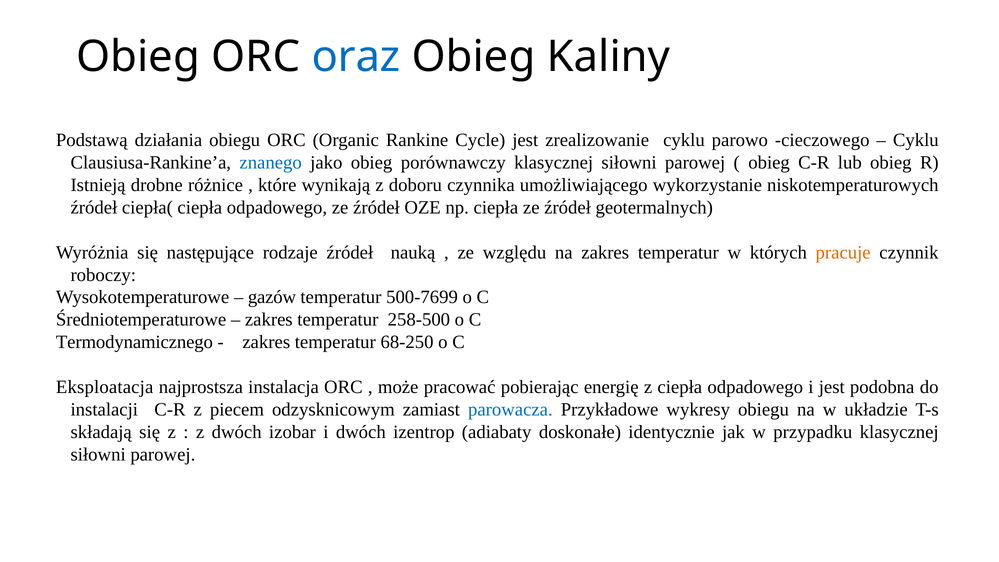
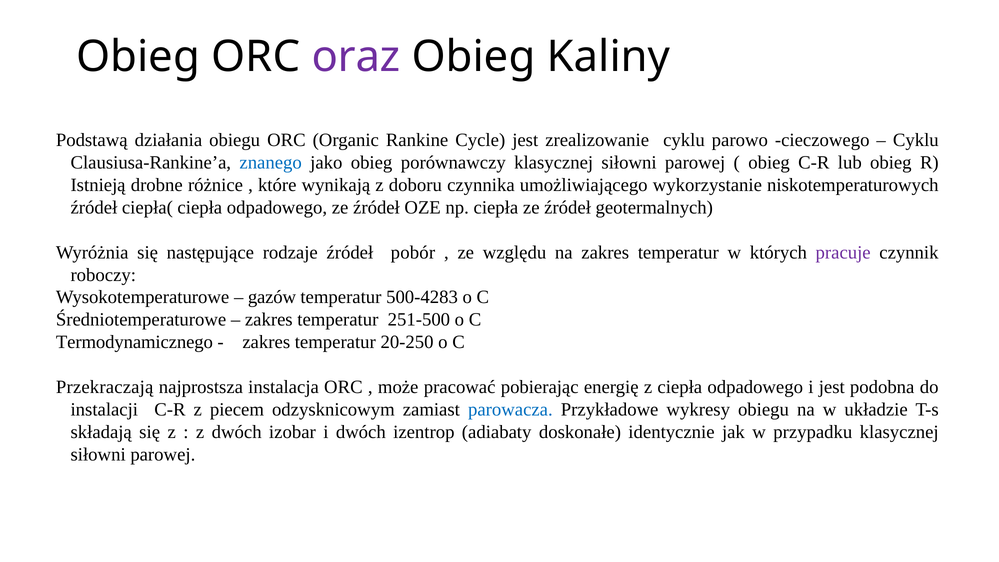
oraz colour: blue -> purple (356, 57)
nauką: nauką -> pobór (413, 252)
pracuje colour: orange -> purple (843, 252)
500-7699: 500-7699 -> 500-4283 (422, 297)
258-500: 258-500 -> 251-500 (419, 320)
68-250: 68-250 -> 20-250 (407, 342)
Eksploatacja: Eksploatacja -> Przekraczają (105, 387)
